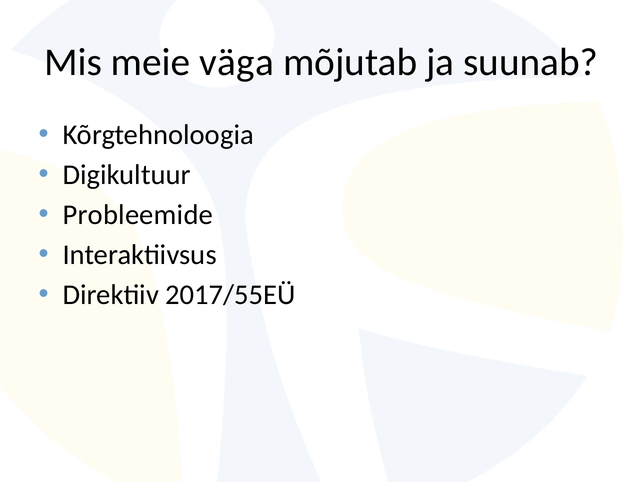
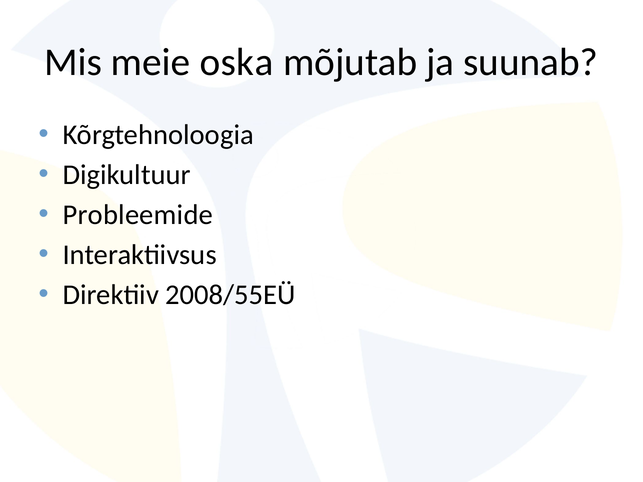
väga: väga -> oska (237, 62)
2017/55EÜ: 2017/55EÜ -> 2008/55EÜ (231, 295)
